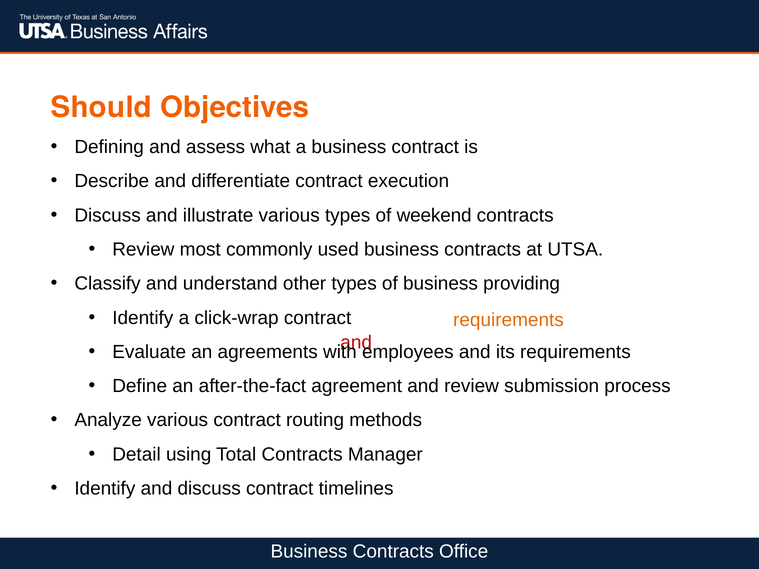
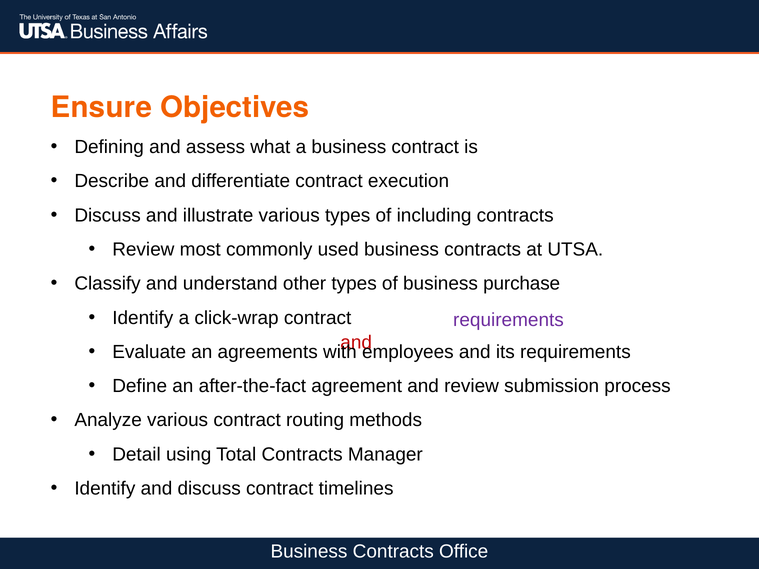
Should: Should -> Ensure (101, 107)
weekend: weekend -> including (434, 215)
providing: providing -> purchase (522, 284)
requirements colour: orange -> purple (508, 320)
